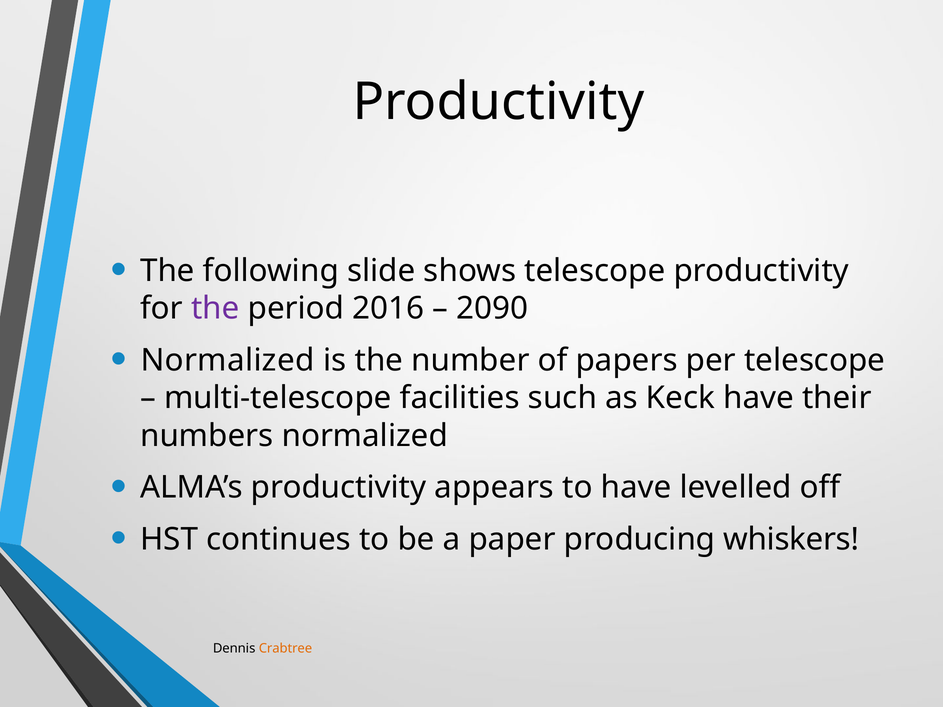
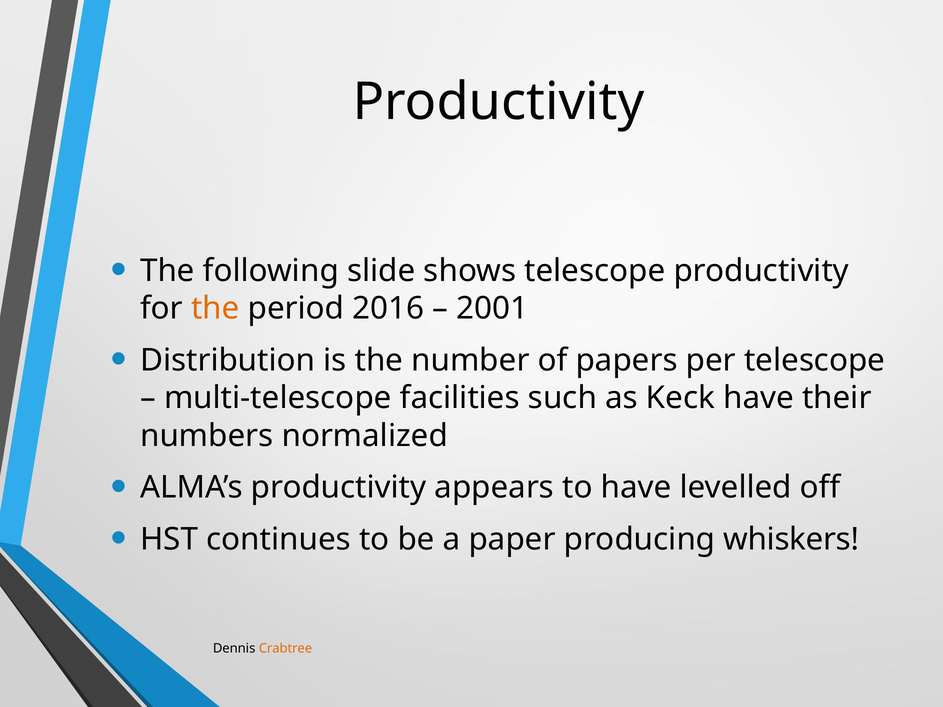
the colour: purple -> orange (215, 308)
2090: 2090 -> 2001 (492, 308)
Normalized: Normalized -> Distribution (228, 360)
